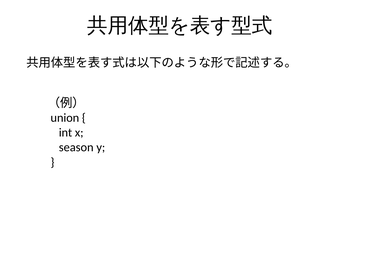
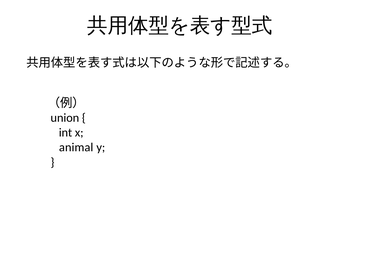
season: season -> animal (76, 147)
